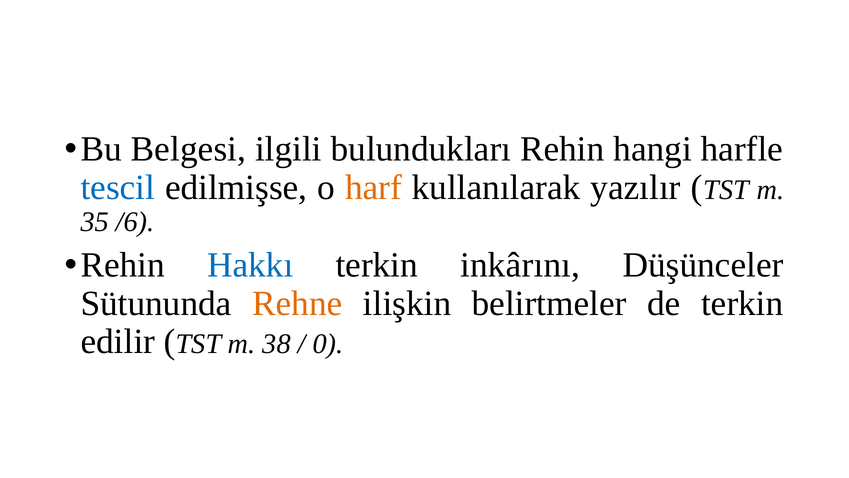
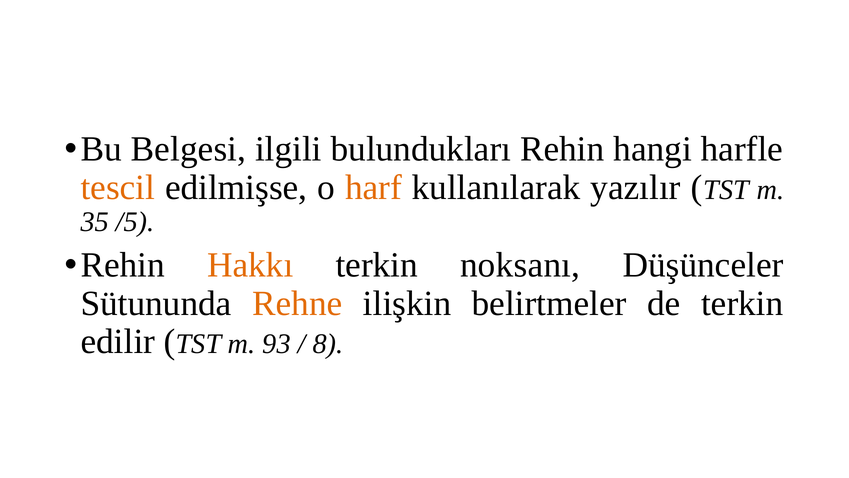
tescil colour: blue -> orange (118, 187)
/6: /6 -> /5 (135, 222)
Hakkı colour: blue -> orange (250, 265)
inkârını: inkârını -> noksanı (520, 265)
38: 38 -> 93 (277, 344)
0: 0 -> 8 (328, 344)
